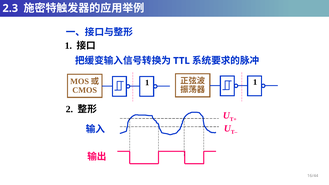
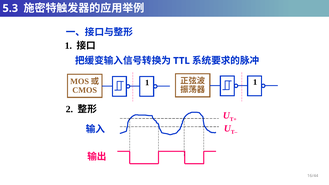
2.3: 2.3 -> 5.3 (10, 8)
